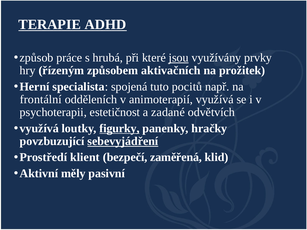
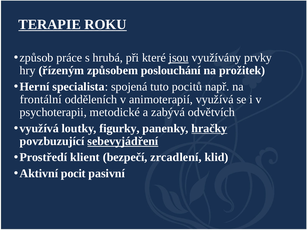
ADHD: ADHD -> ROKU (105, 24)
aktivačních: aktivačních -> poslouchání (171, 71)
estetičnost: estetičnost -> metodické (115, 112)
zadané: zadané -> zabývá (168, 112)
figurky underline: present -> none (119, 129)
hračky underline: none -> present (209, 129)
zaměřená: zaměřená -> zrcadlení (176, 157)
měly: měly -> pocit (73, 174)
